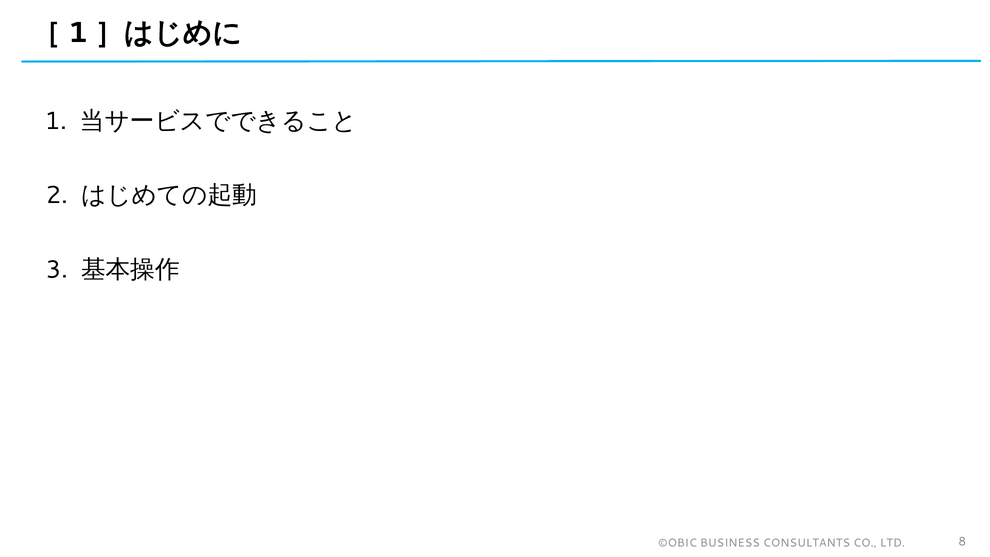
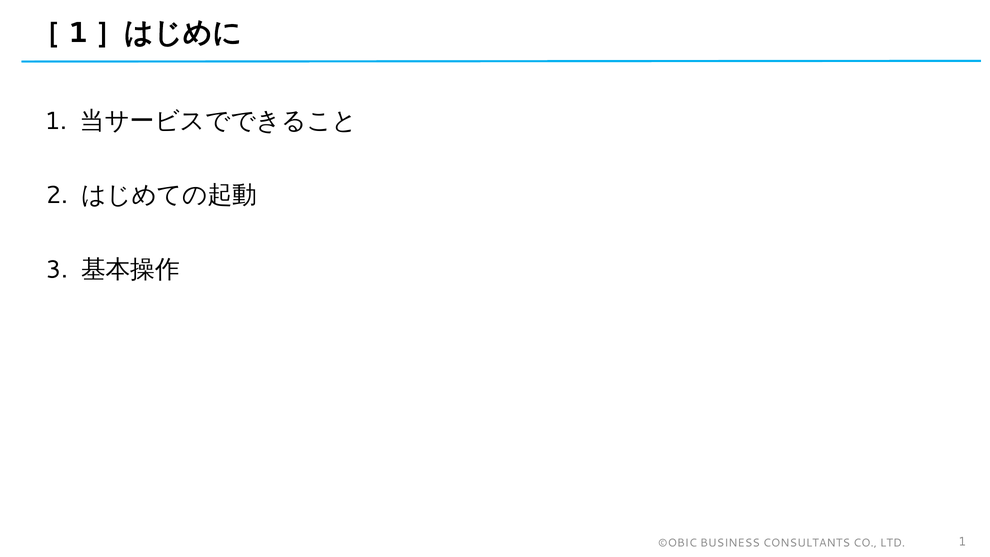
LTD 8: 8 -> 1 (962, 542)
